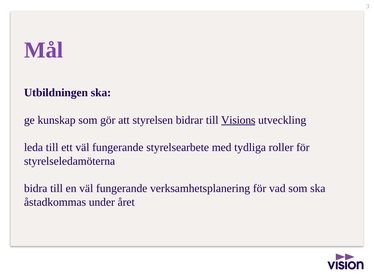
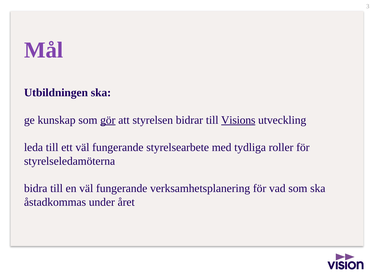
gör underline: none -> present (108, 120)
